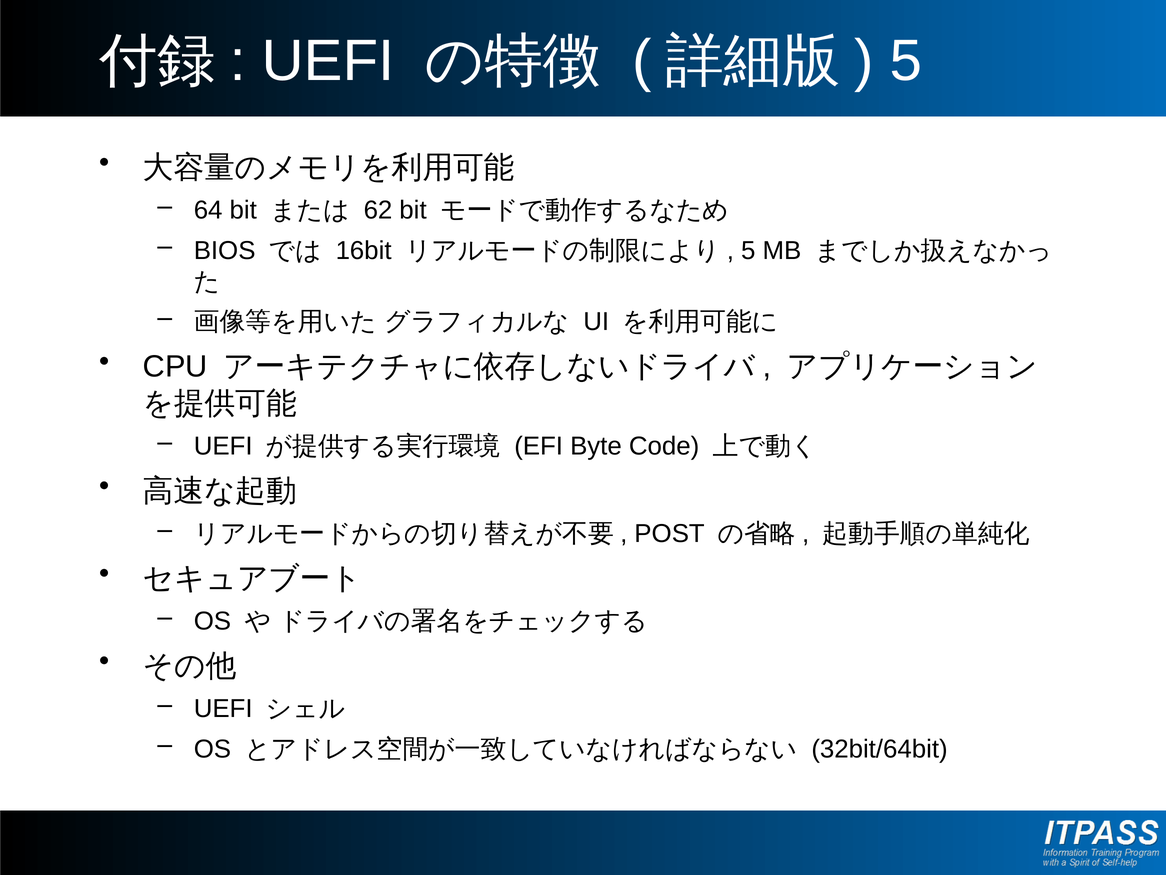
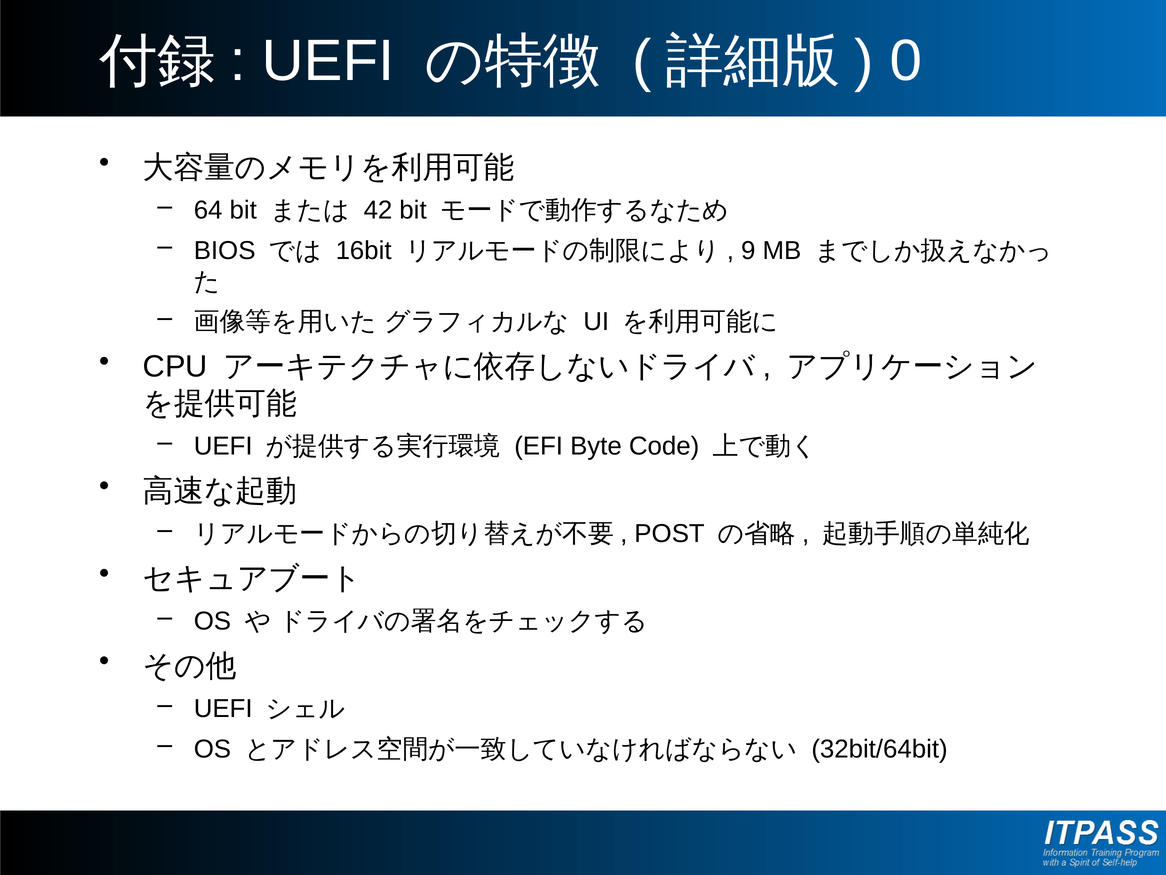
5: 5 -> 0 (906, 61)
62: 62 -> 42 (378, 210)
5: 5 -> 9 (748, 250)
